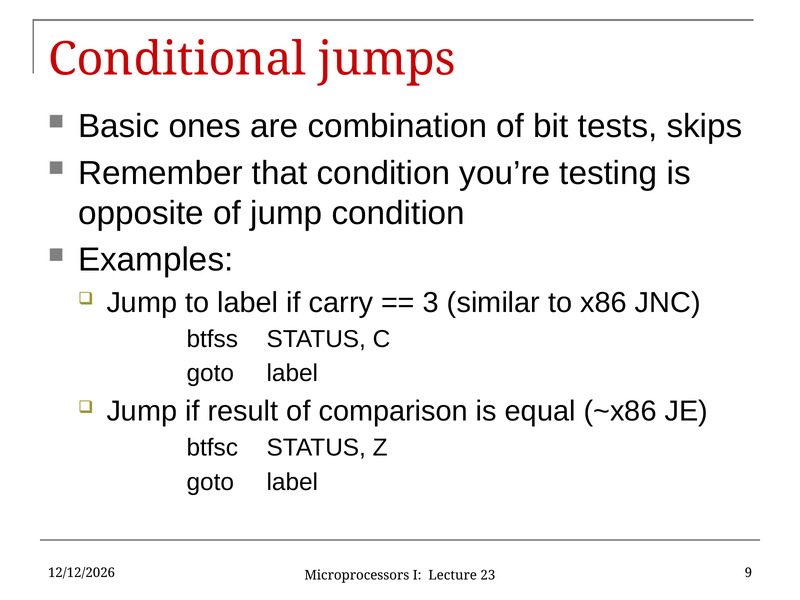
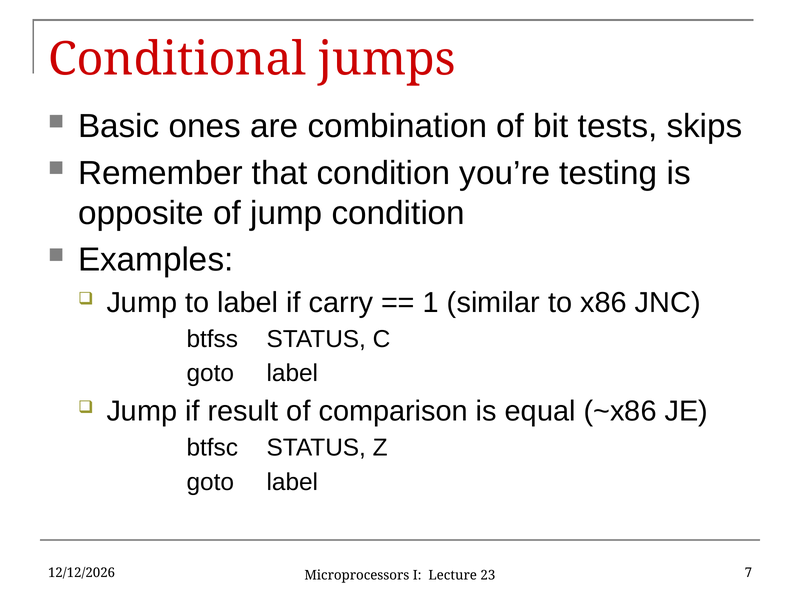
3: 3 -> 1 (431, 302)
9: 9 -> 7 (748, 573)
